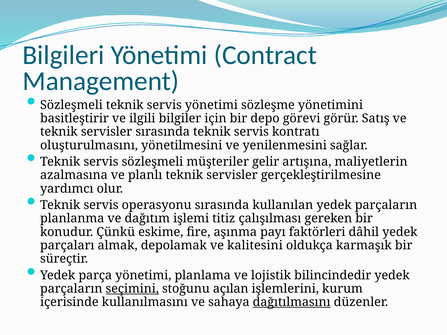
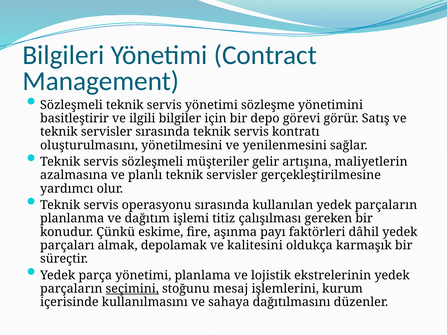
bilincindedir: bilincindedir -> ekstrelerinin (333, 275)
açılan: açılan -> mesaj (231, 289)
dağıtılmasını underline: present -> none (292, 302)
